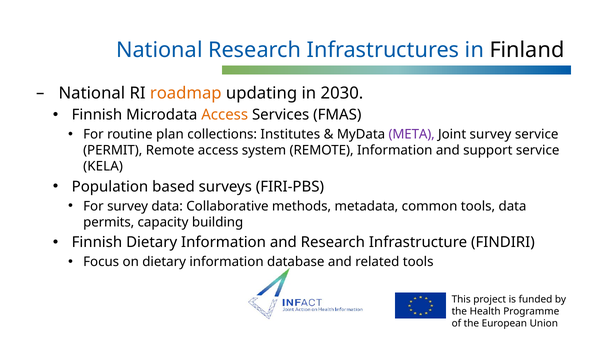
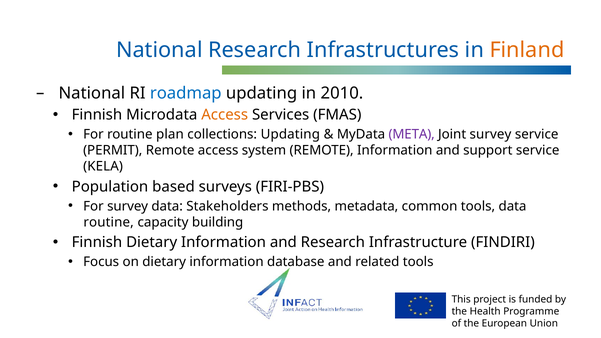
Finland colour: black -> orange (527, 50)
roadmap colour: orange -> blue (186, 93)
2030: 2030 -> 2010 (342, 93)
collections Institutes: Institutes -> Updating (290, 135)
Collaborative: Collaborative -> Stakeholders (227, 206)
permits: permits -> routine (109, 222)
